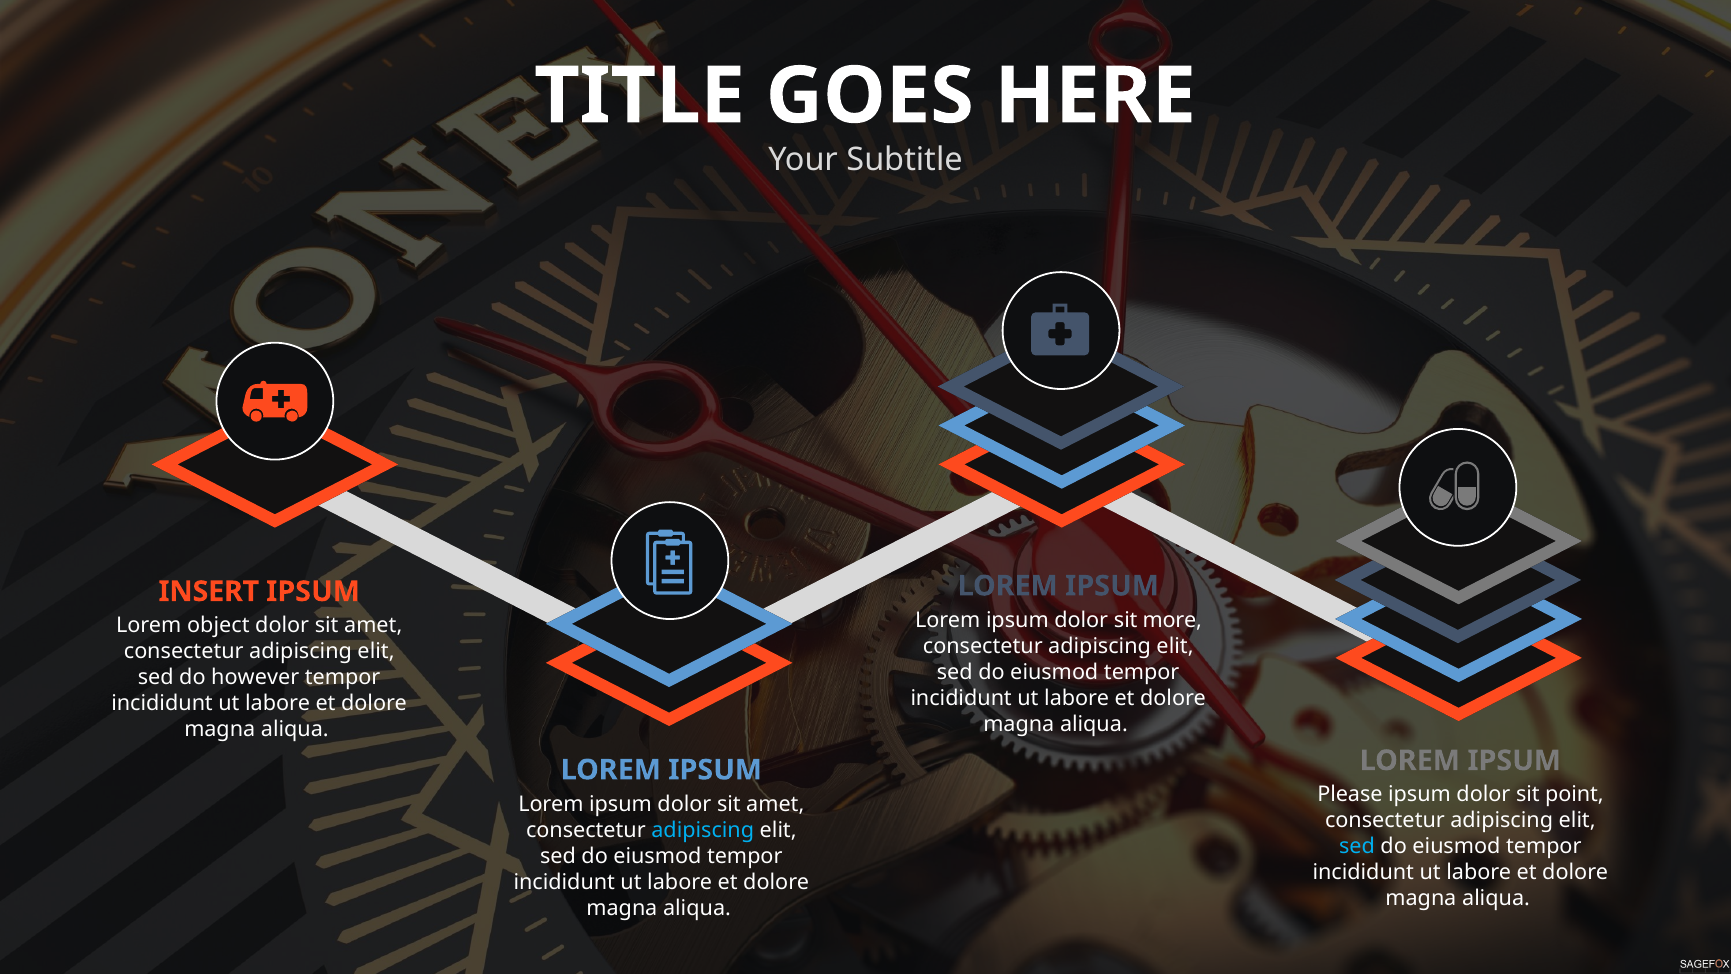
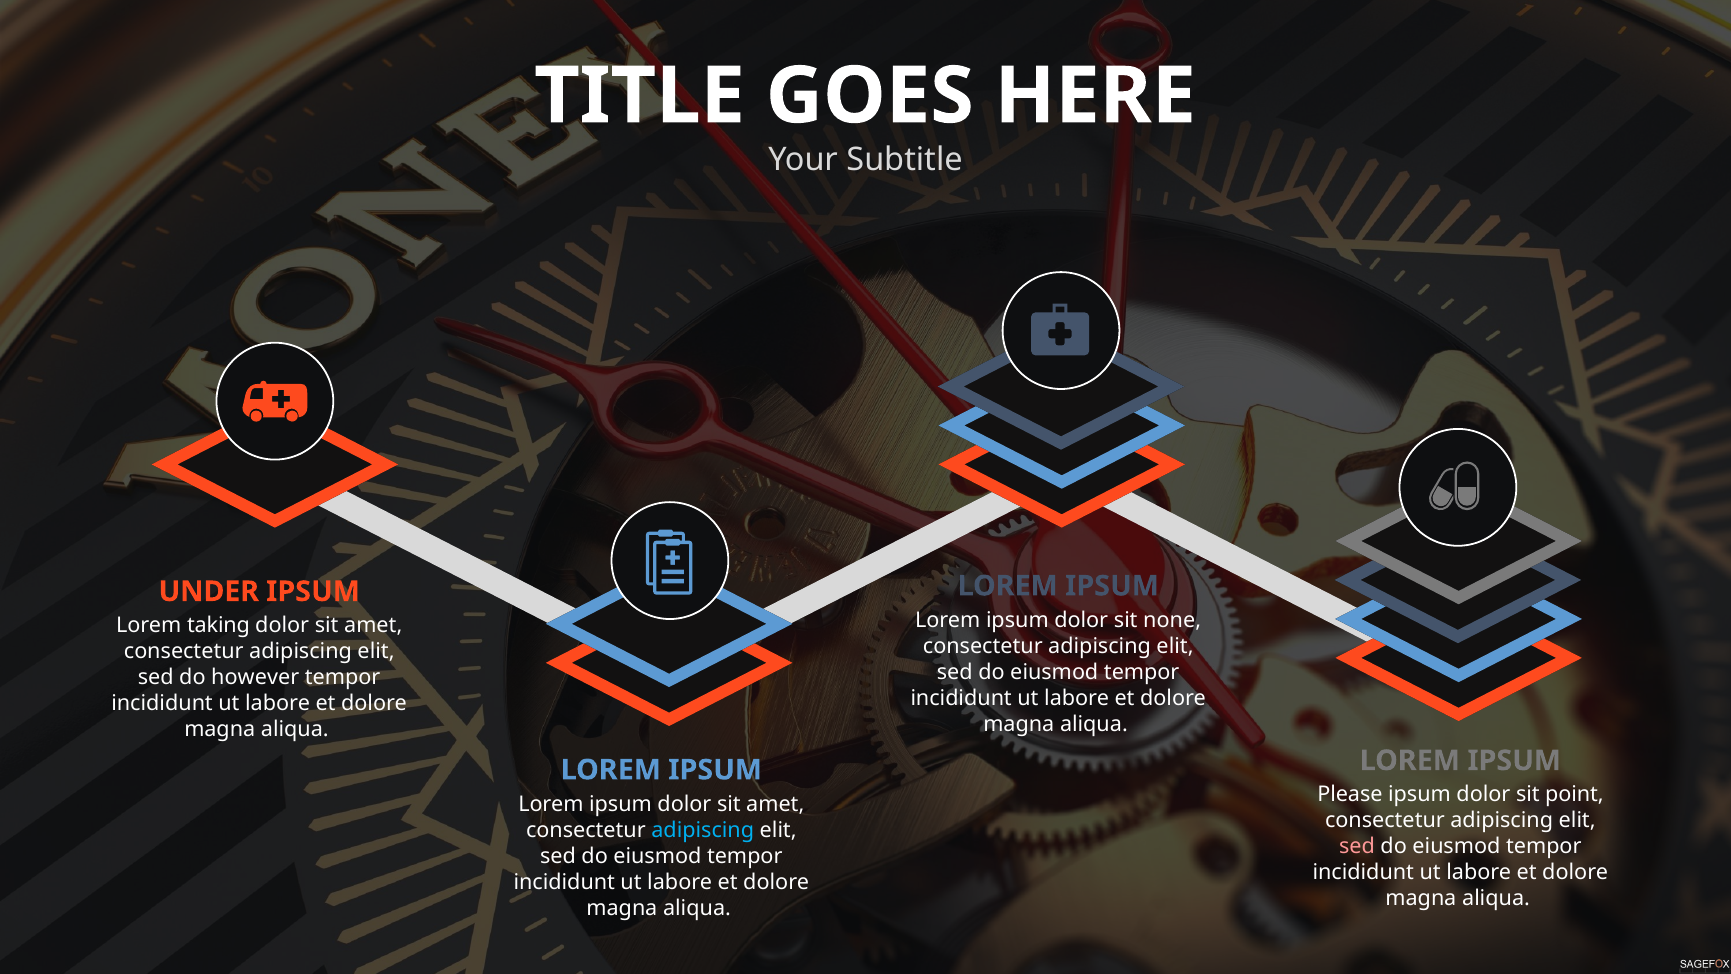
INSERT: INSERT -> UNDER (209, 591)
more: more -> none (1172, 620)
object: object -> taking (218, 625)
sed colour: light blue -> pink (1357, 846)
